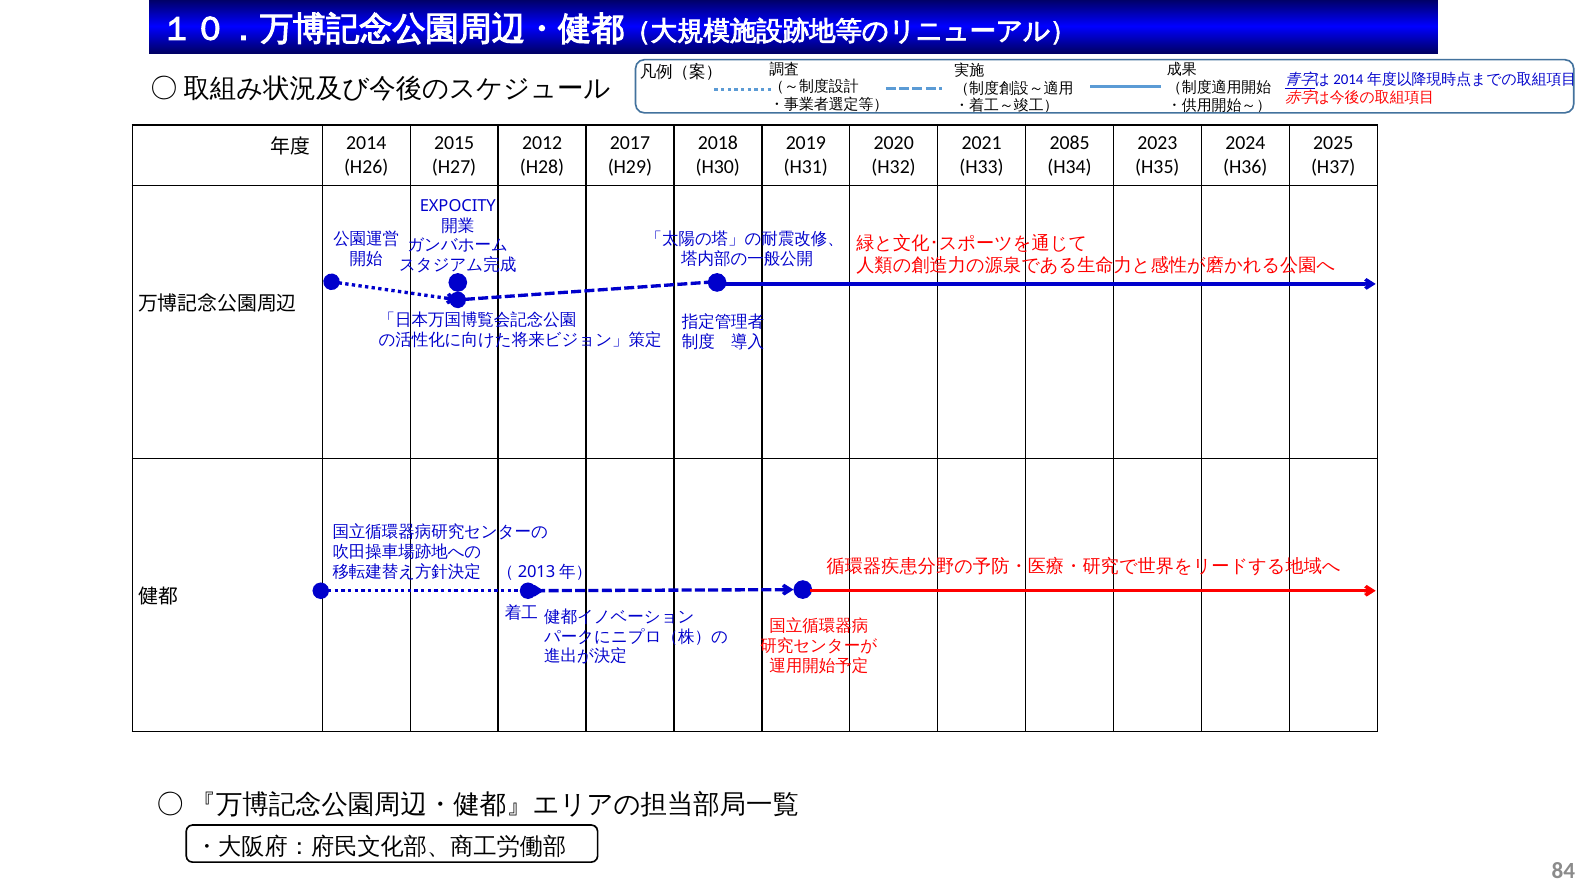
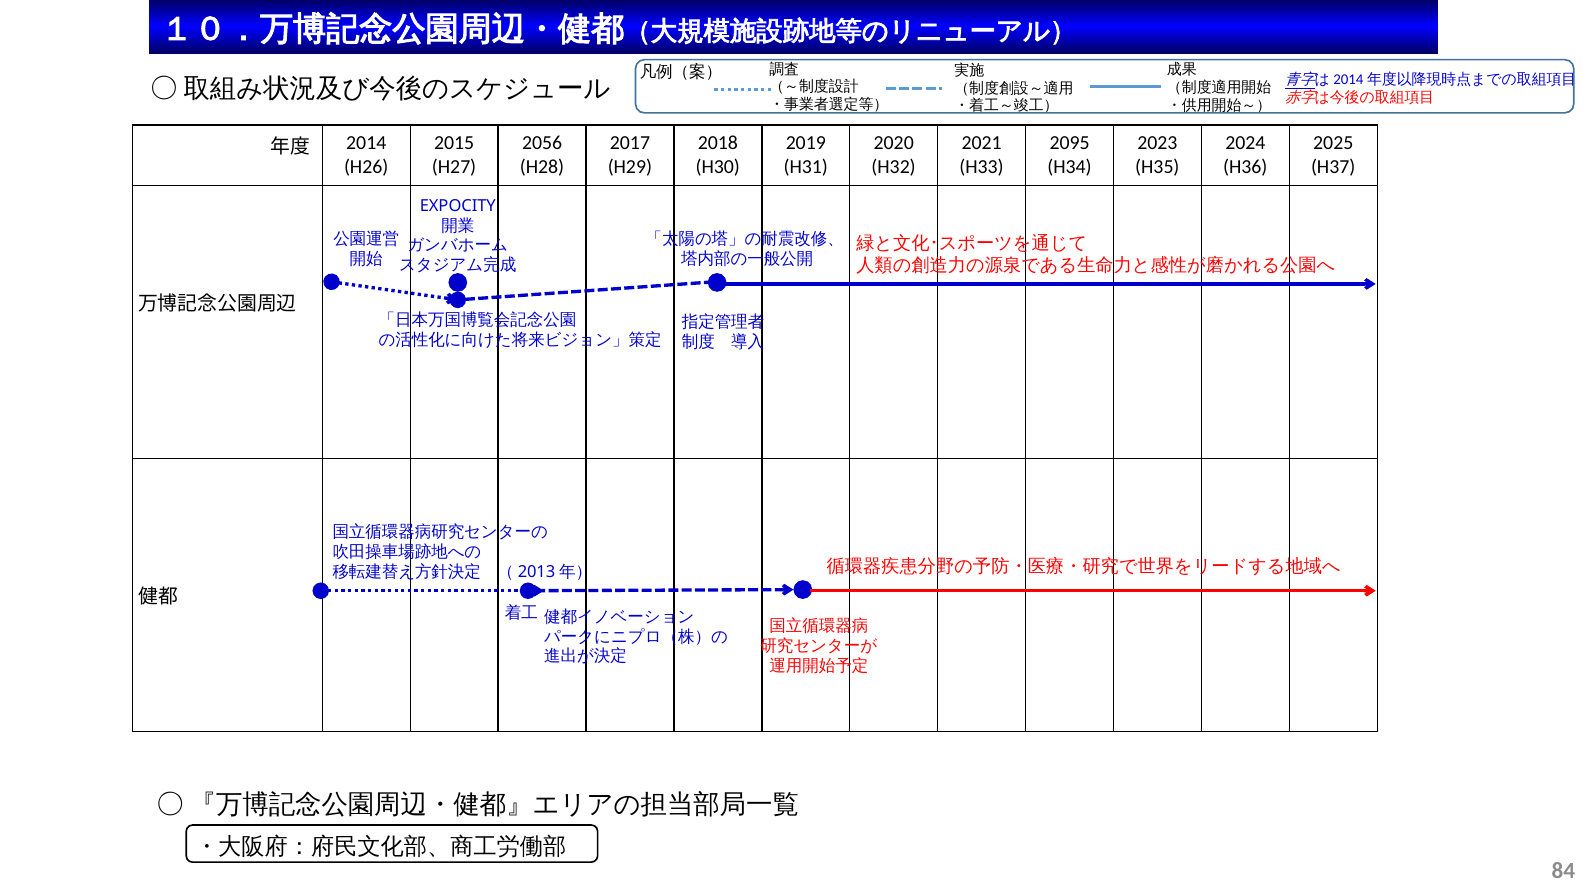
2012: 2012 -> 2056 (542, 143)
2085: 2085 -> 2095 (1070, 143)
